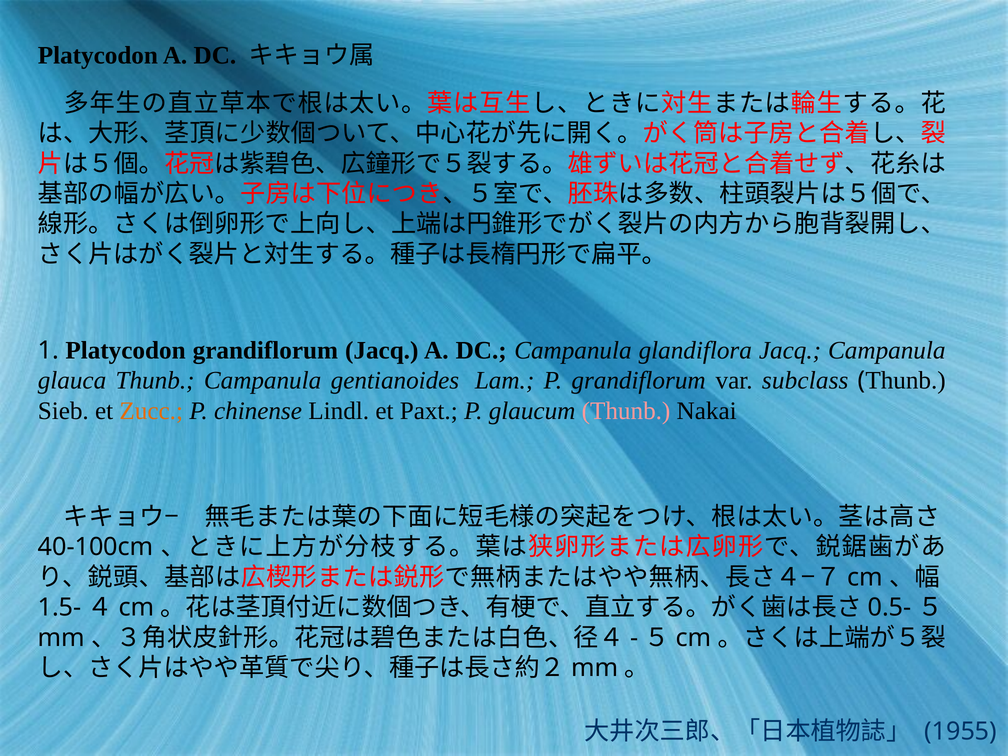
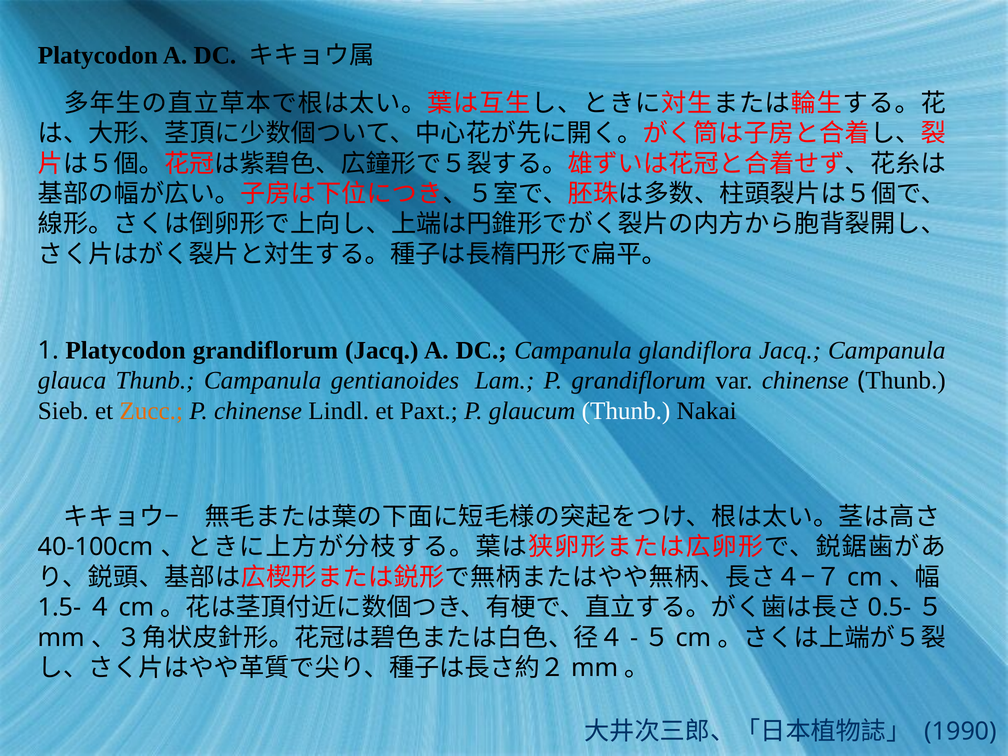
var subclass: subclass -> chinense (805, 381)
Thunb colour: pink -> white (626, 411)
1955: 1955 -> 1990 (961, 731)
